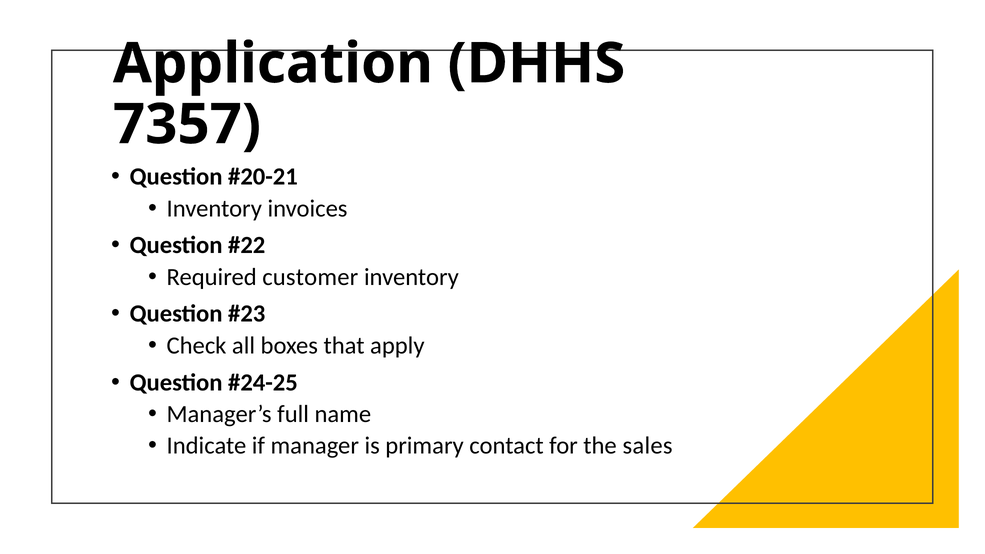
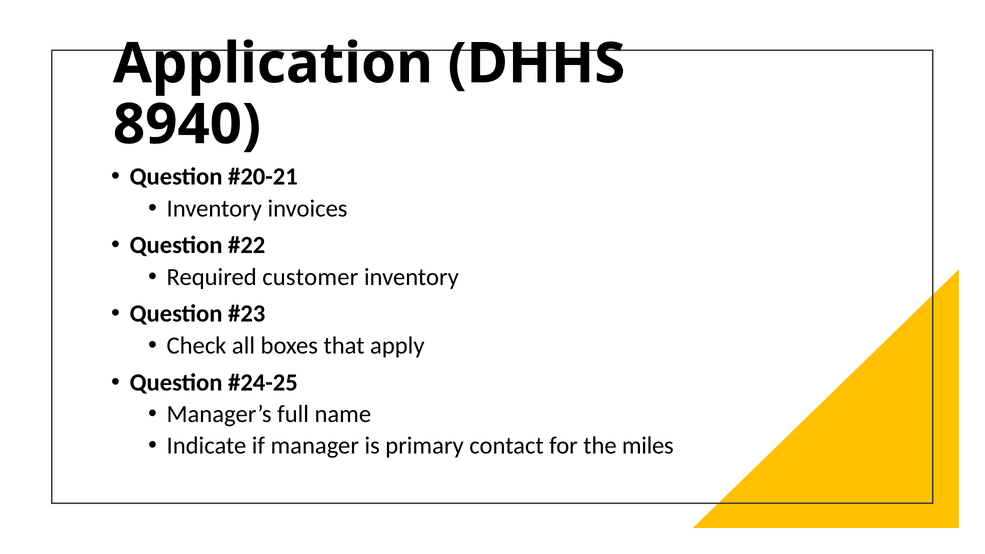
7357: 7357 -> 8940 (187, 125)
sales: sales -> miles (648, 446)
